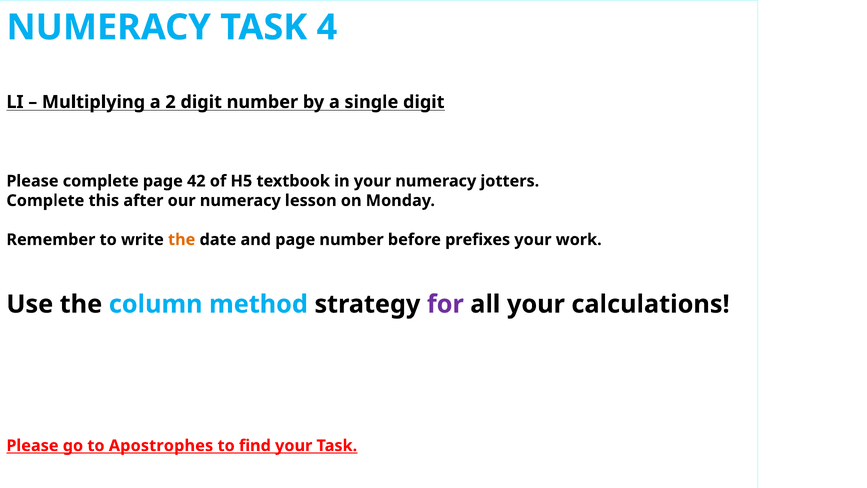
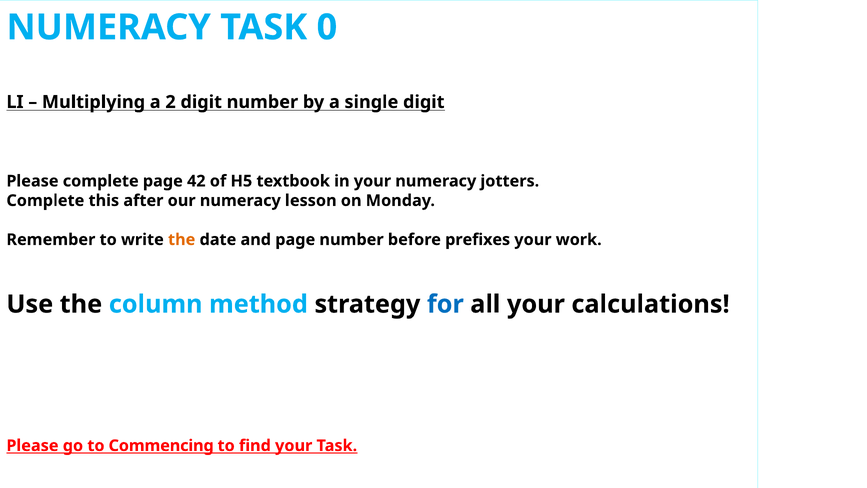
4: 4 -> 0 (327, 27)
for colour: purple -> blue (445, 304)
Apostrophes: Apostrophes -> Commencing (161, 445)
